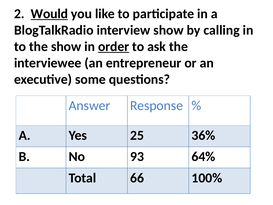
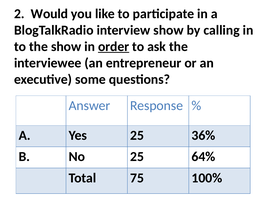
Would underline: present -> none (49, 14)
No 93: 93 -> 25 (137, 156)
66: 66 -> 75 (137, 178)
